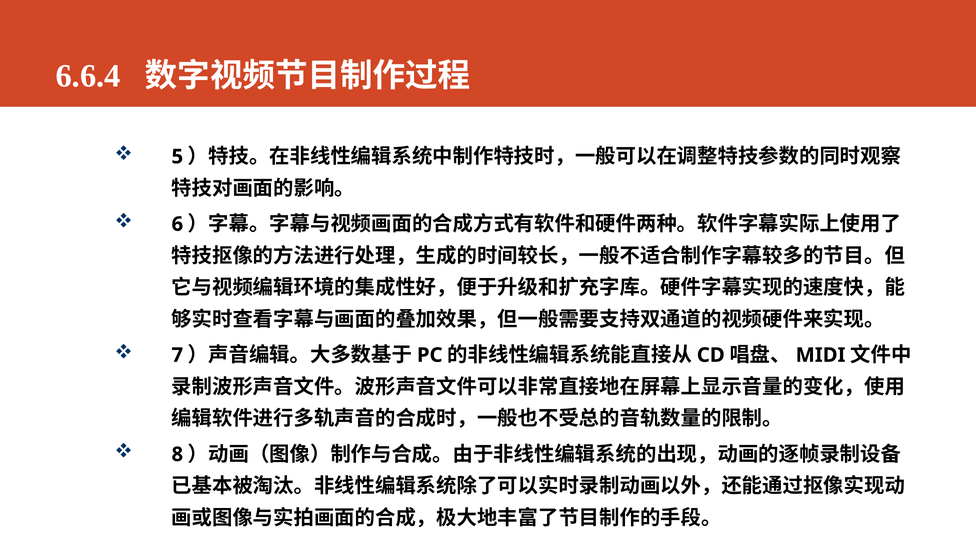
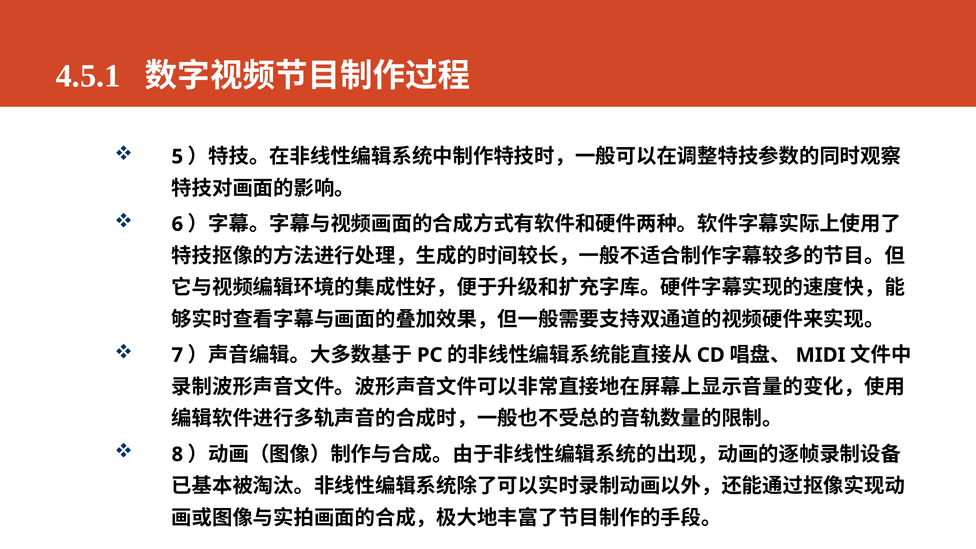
6.6.4: 6.6.4 -> 4.5.1 (88, 76)
